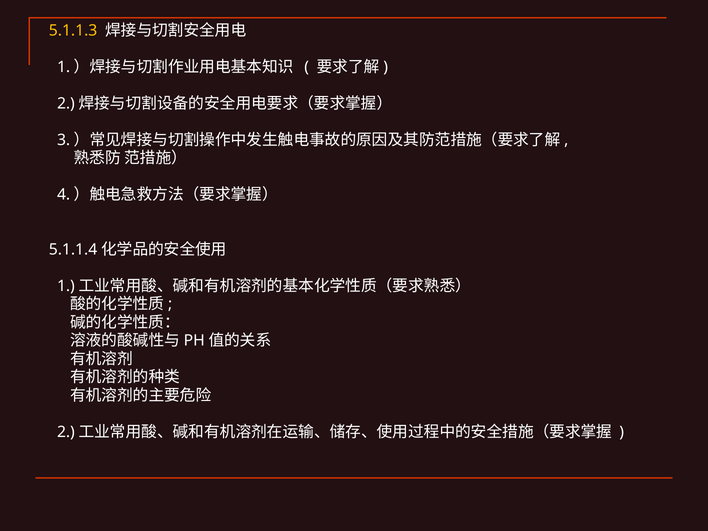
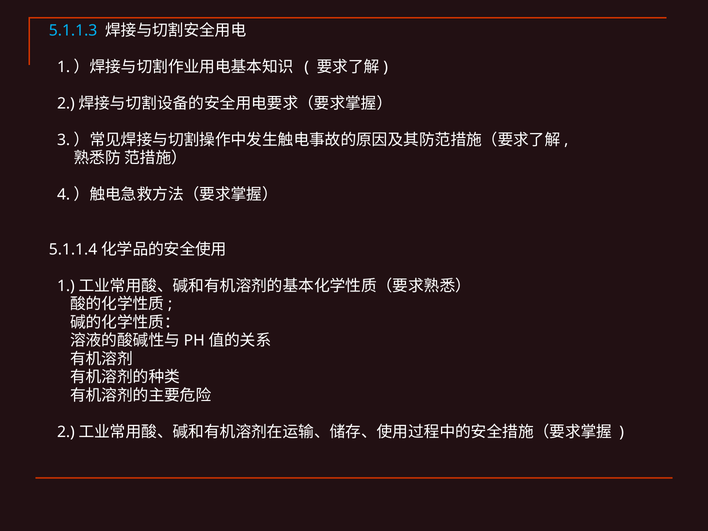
5.1.1.3 colour: yellow -> light blue (73, 31)
